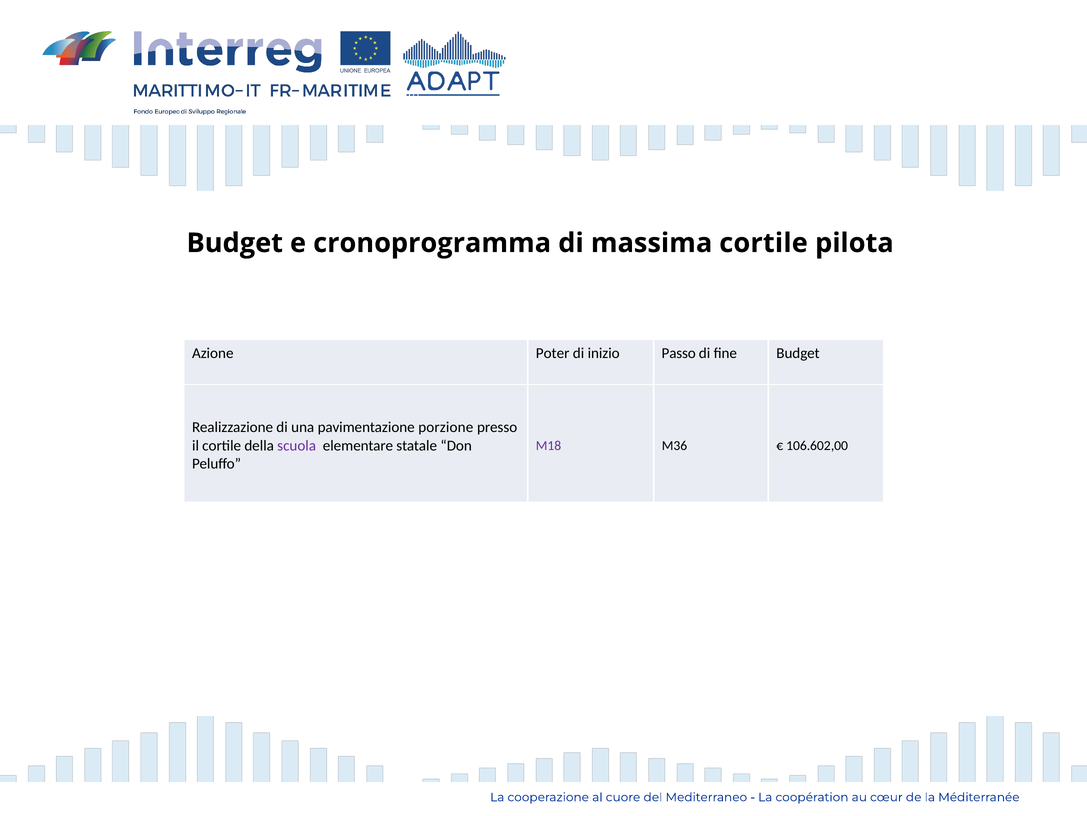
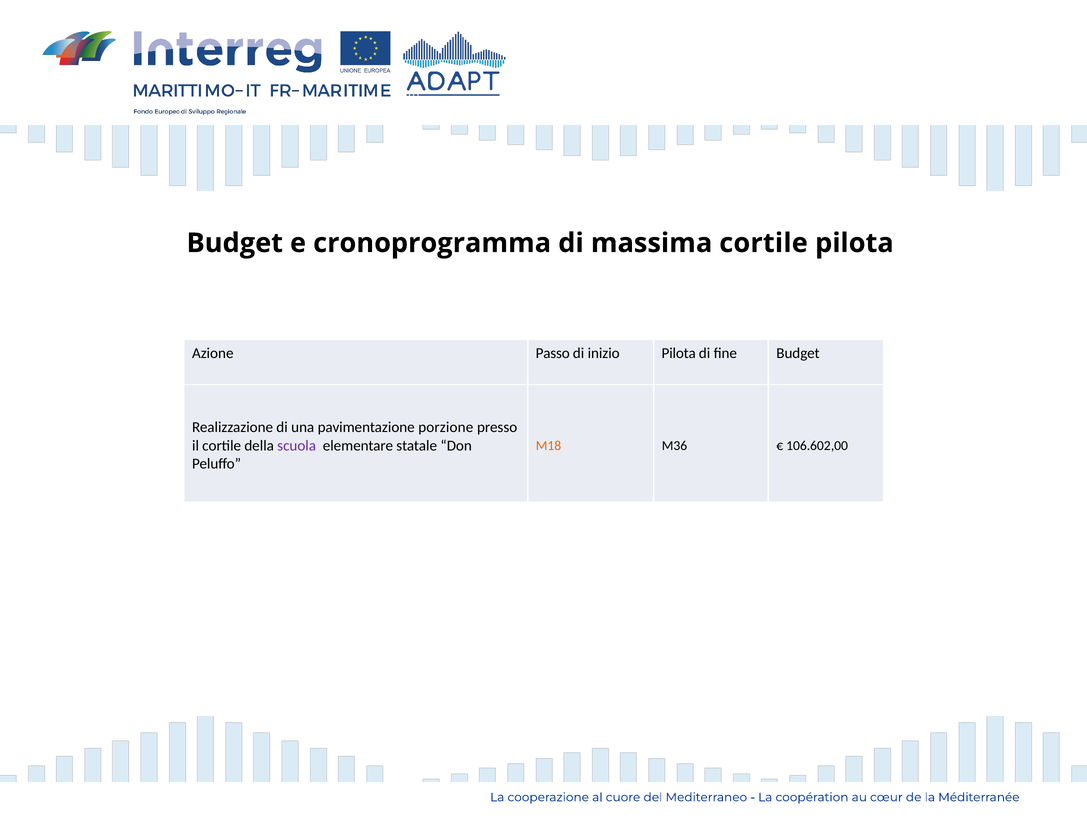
Poter: Poter -> Passo (553, 353)
inizio Passo: Passo -> Pilota (679, 353)
M18 colour: purple -> orange (549, 445)
